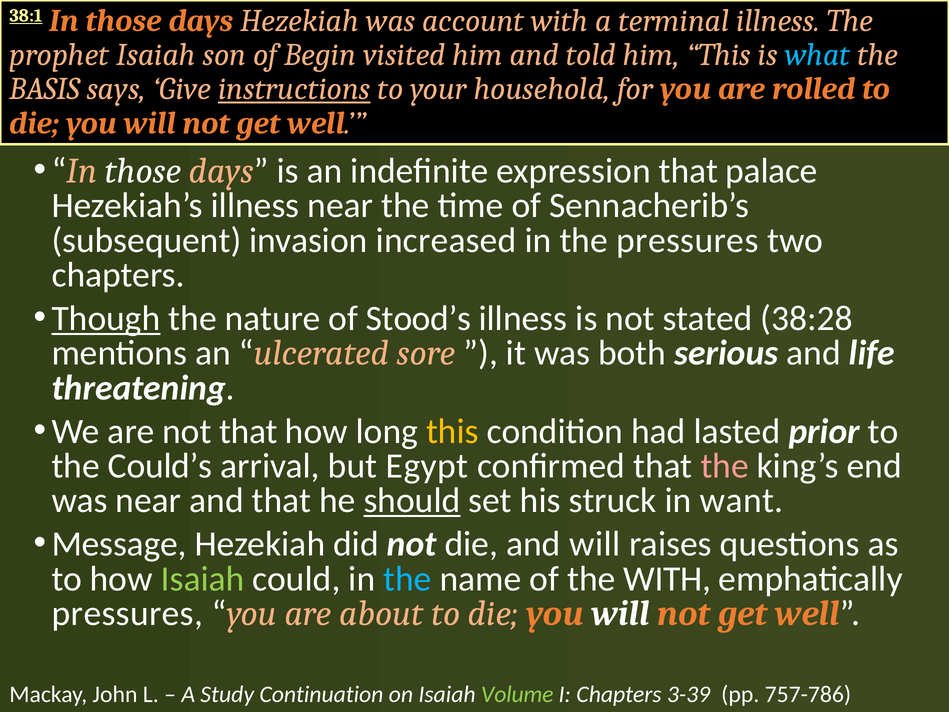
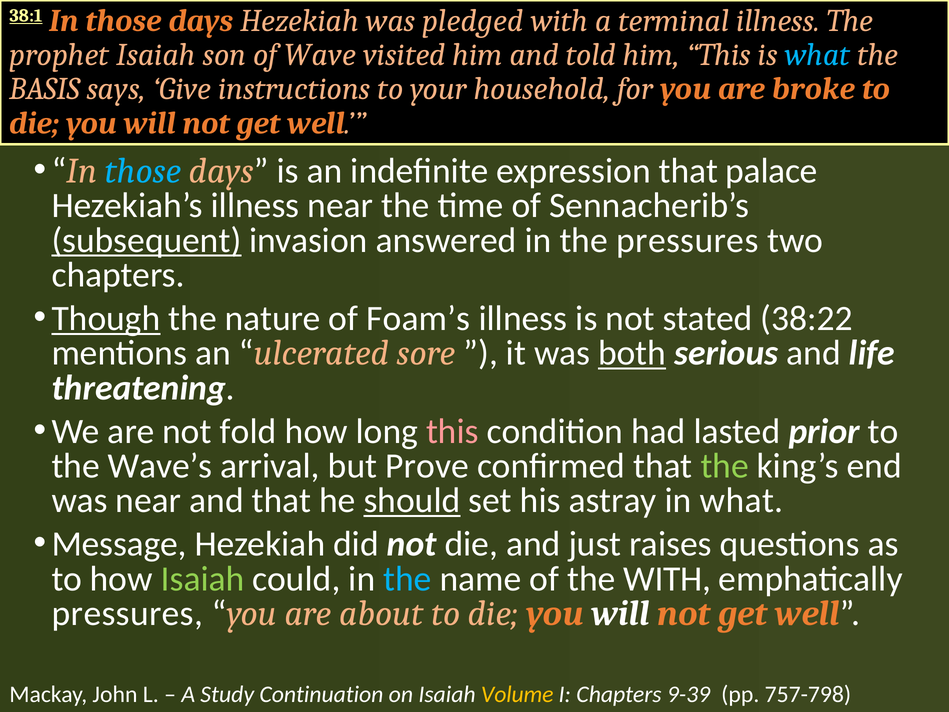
account: account -> pledged (473, 21)
Begin: Begin -> Wave (320, 55)
instructions underline: present -> none (294, 89)
rolled: rolled -> broke (814, 89)
those colour: white -> light blue (143, 171)
subsequent underline: none -> present (146, 240)
increased: increased -> answered (446, 240)
Stood’s: Stood’s -> Foam’s (418, 318)
38:28: 38:28 -> 38:22 (807, 318)
both underline: none -> present (632, 353)
not that: that -> fold (248, 431)
this colour: yellow -> pink (452, 431)
Could’s: Could’s -> Wave’s (160, 466)
Egypt: Egypt -> Prove (427, 466)
the colour: pink -> light green (725, 466)
struck: struck -> astray (613, 500)
in want: want -> what (742, 500)
and will: will -> just (595, 544)
Volume colour: light green -> yellow (517, 694)
3-39: 3-39 -> 9-39 (689, 694)
757-786: 757-786 -> 757-798 (808, 694)
